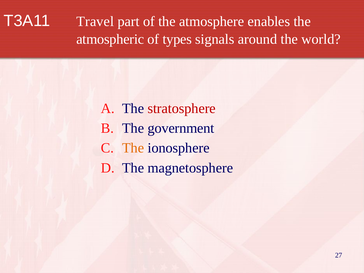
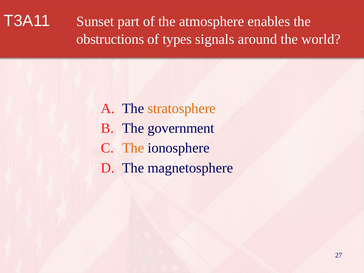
Travel: Travel -> Sunset (95, 21)
atmospheric: atmospheric -> obstructions (110, 39)
stratosphere colour: red -> orange (182, 108)
